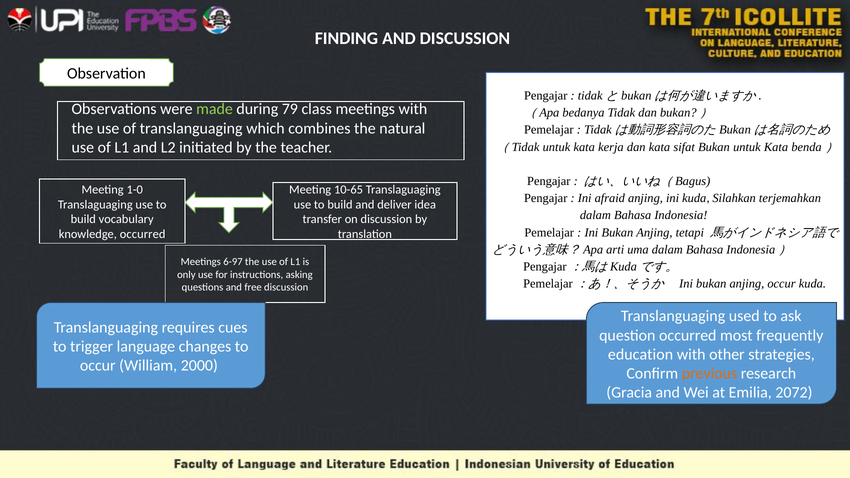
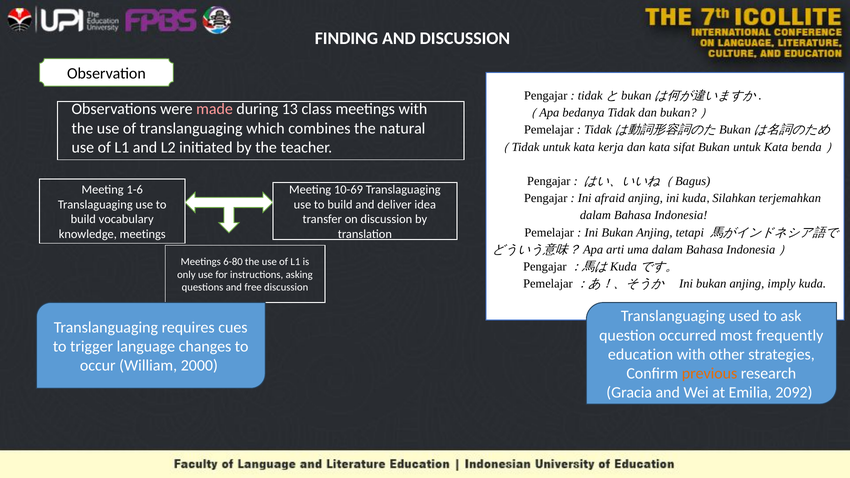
made colour: light green -> pink (215, 109)
79: 79 -> 13 (290, 109)
1-0: 1-0 -> 1-6 (135, 190)
10-65: 10-65 -> 10-69 (348, 190)
knowledge occurred: occurred -> meetings (143, 234)
6-97: 6-97 -> 6-80 (233, 262)
anjing occur: occur -> imply (781, 284)
2072: 2072 -> 2092 (794, 393)
